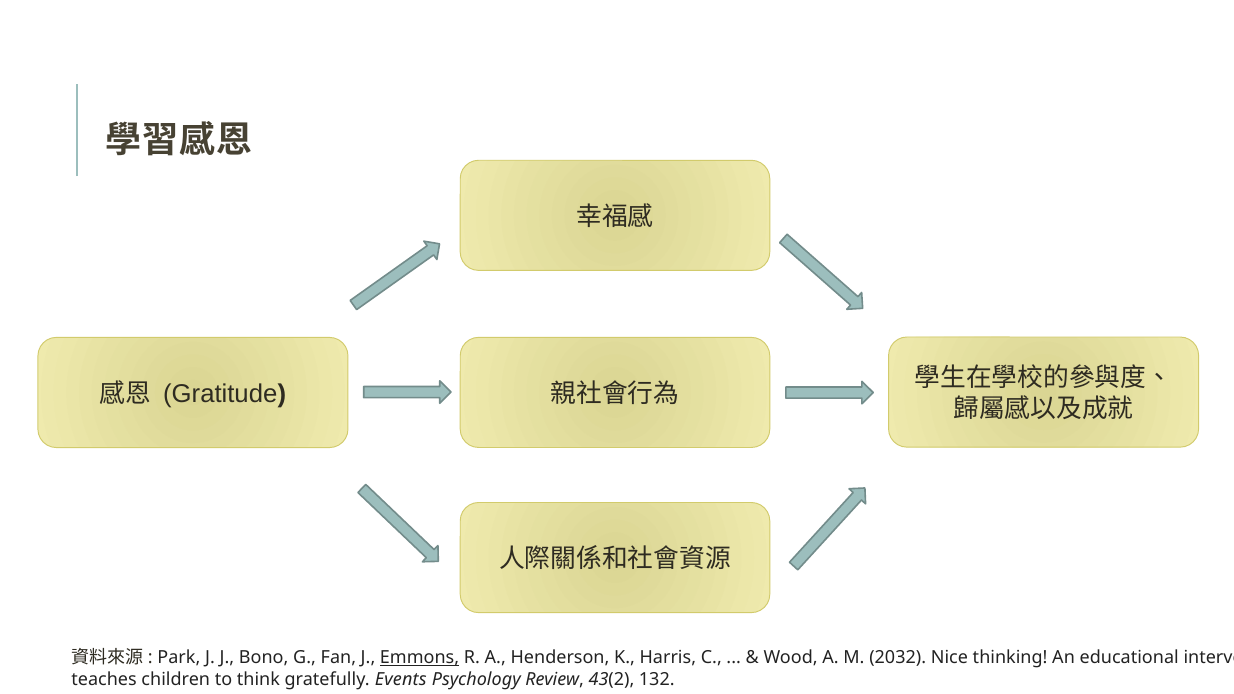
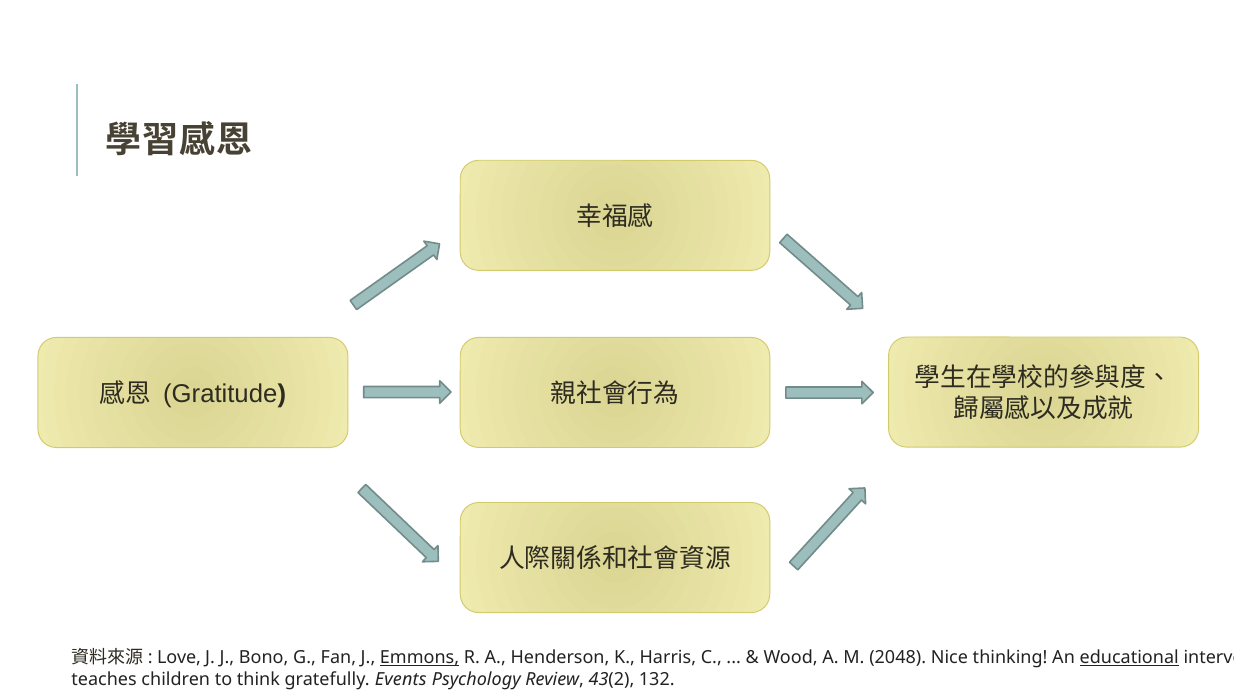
Park: Park -> Love (179, 658)
2032: 2032 -> 2048 (898, 658)
educational underline: none -> present (1129, 658)
